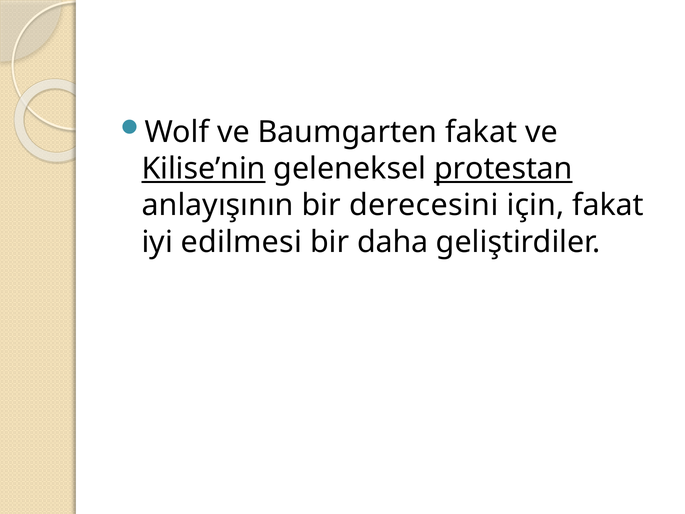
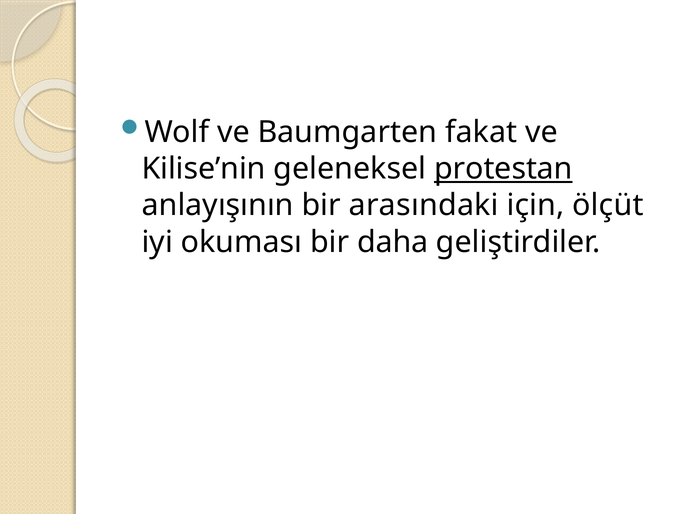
Kilise’nin underline: present -> none (204, 169)
derecesini: derecesini -> arasındaki (424, 205)
için fakat: fakat -> ölçüt (608, 205)
edilmesi: edilmesi -> okuması (242, 242)
